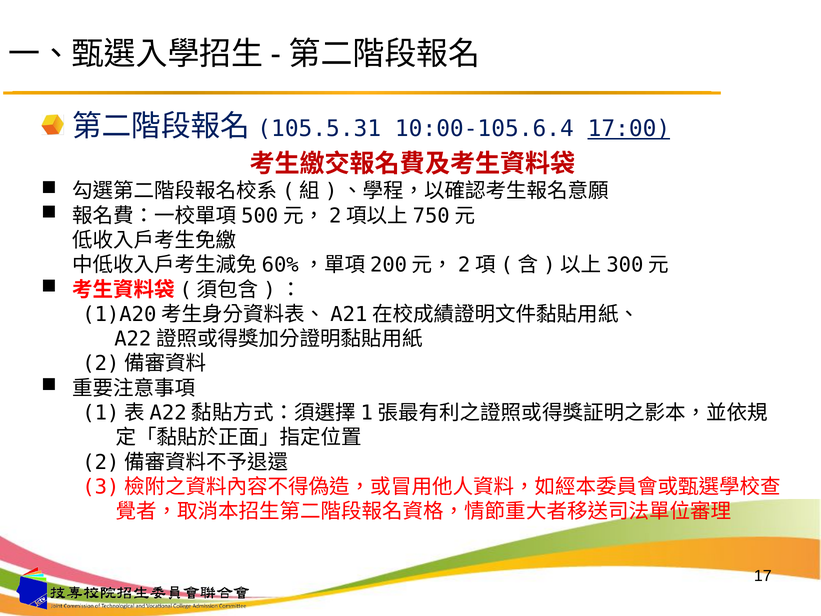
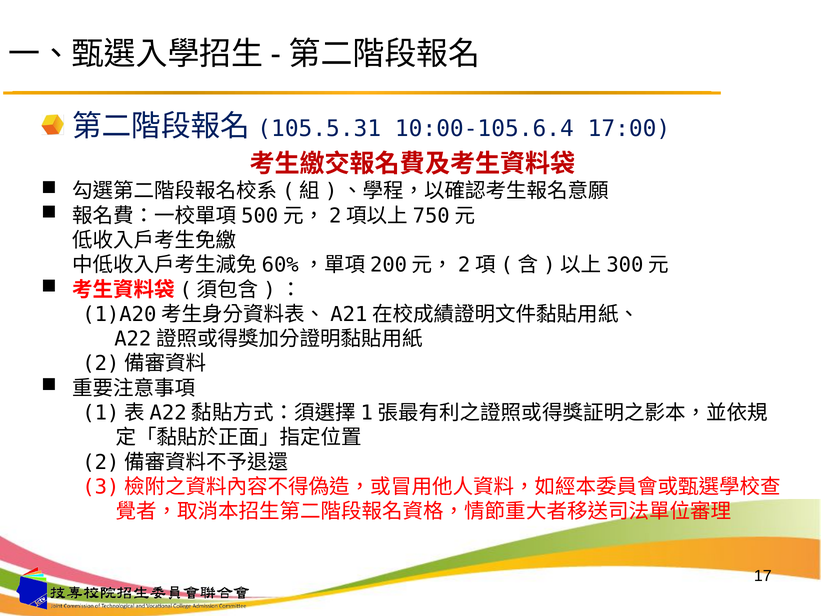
17:00 underline: present -> none (629, 129)
